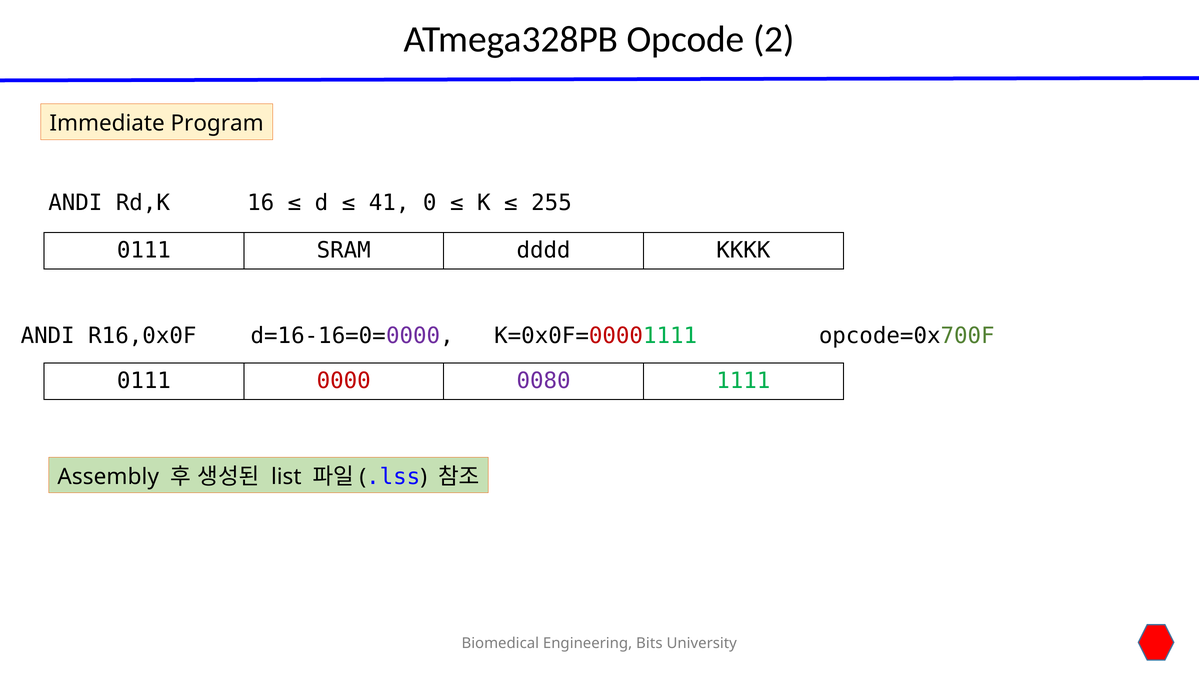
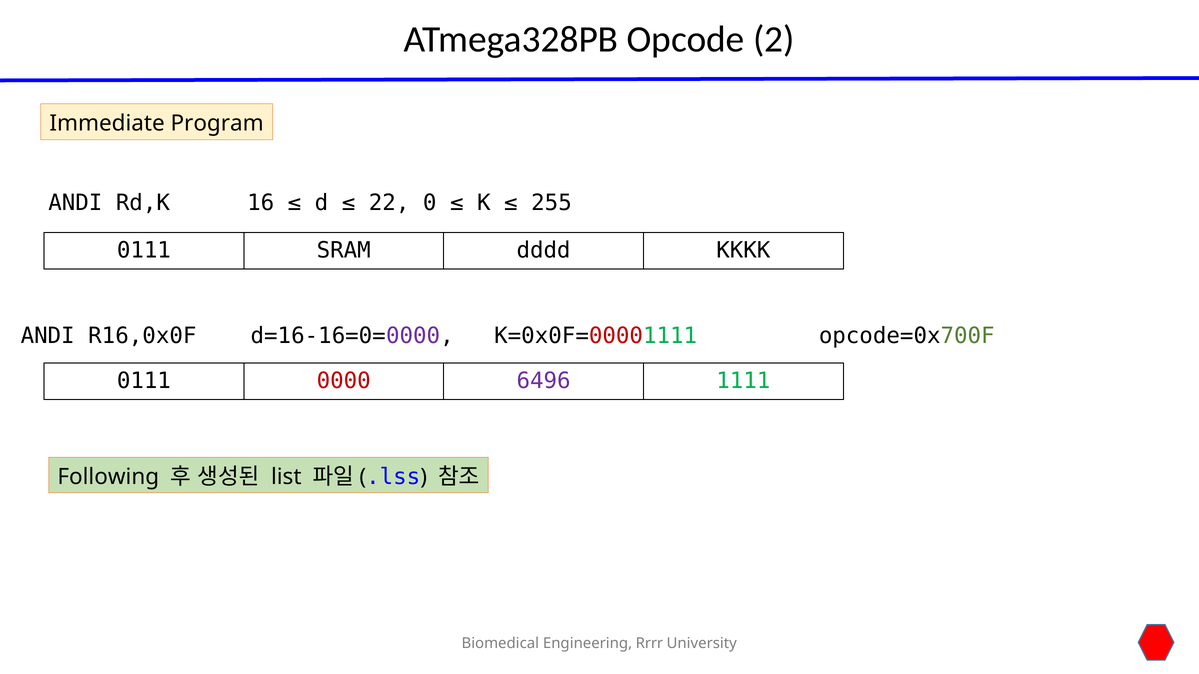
41: 41 -> 22 (389, 203)
0080: 0080 -> 6496 (544, 381)
Assembly: Assembly -> Following (108, 477)
Bits: Bits -> Rrrr (649, 644)
